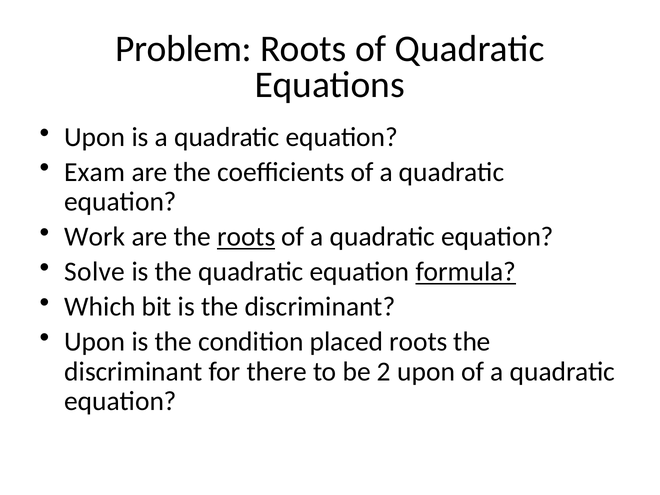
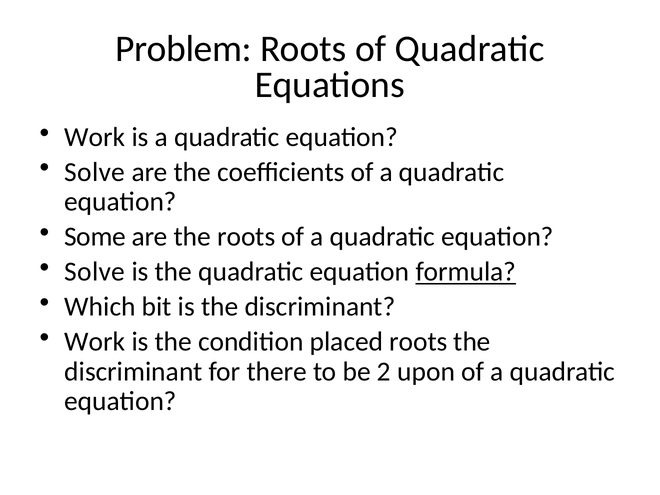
Upon: Upon -> Work (95, 137)
Exam: Exam -> Solve (95, 172)
Work: Work -> Some (95, 237)
roots underline: present -> none (246, 237)
Upon: Upon -> Work (95, 342)
